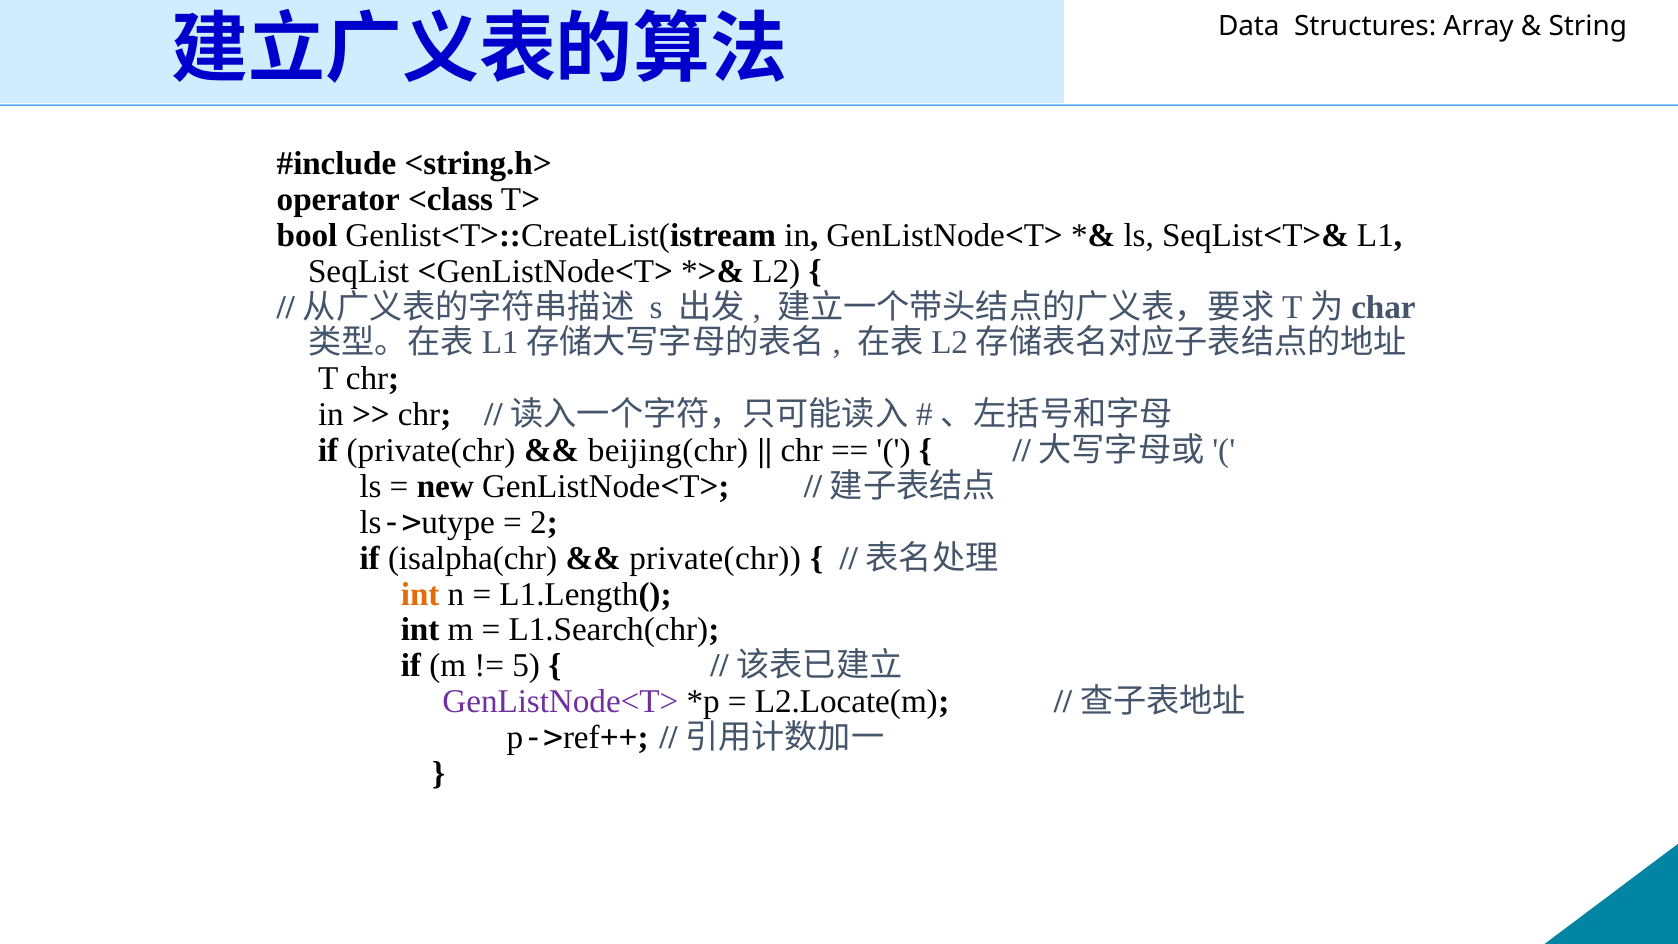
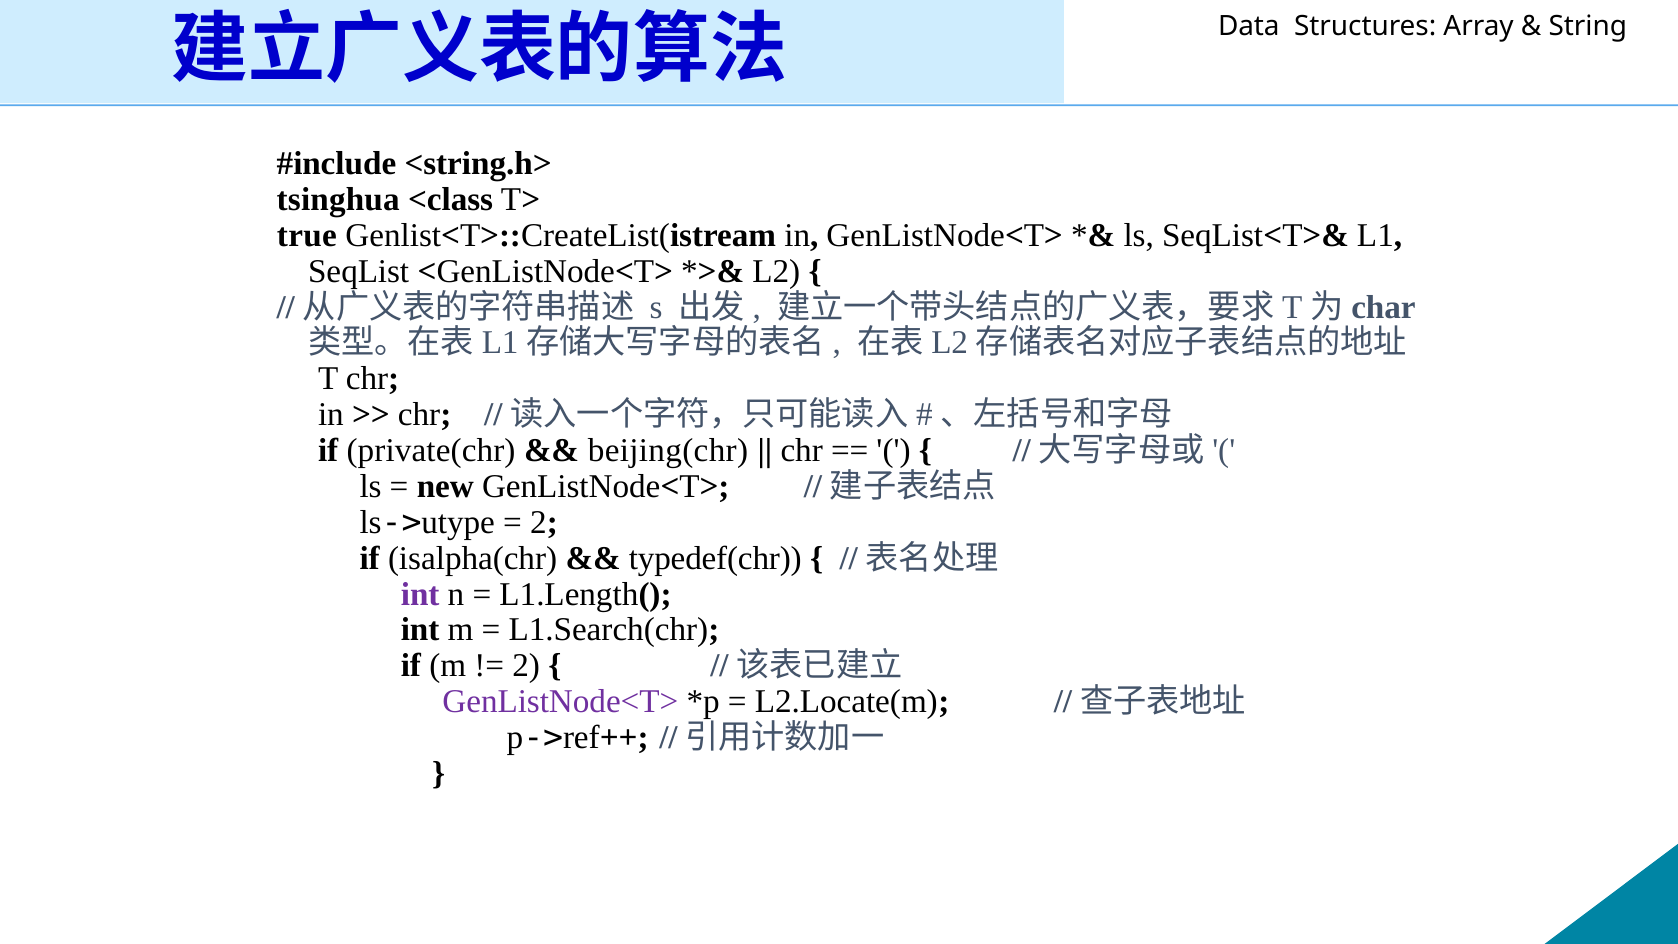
operator: operator -> tsinghua (338, 199)
bool: bool -> true (307, 235)
private(chr: private(chr -> typedef(chr (715, 558)
int colour: orange -> purple (420, 594)
5: 5 -> 2 (526, 666)
